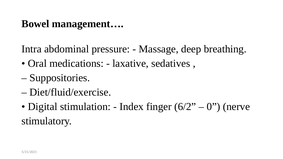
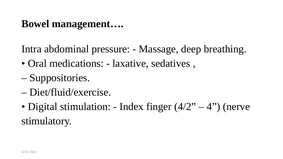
6/2: 6/2 -> 4/2 (185, 107)
0: 0 -> 4 (213, 107)
